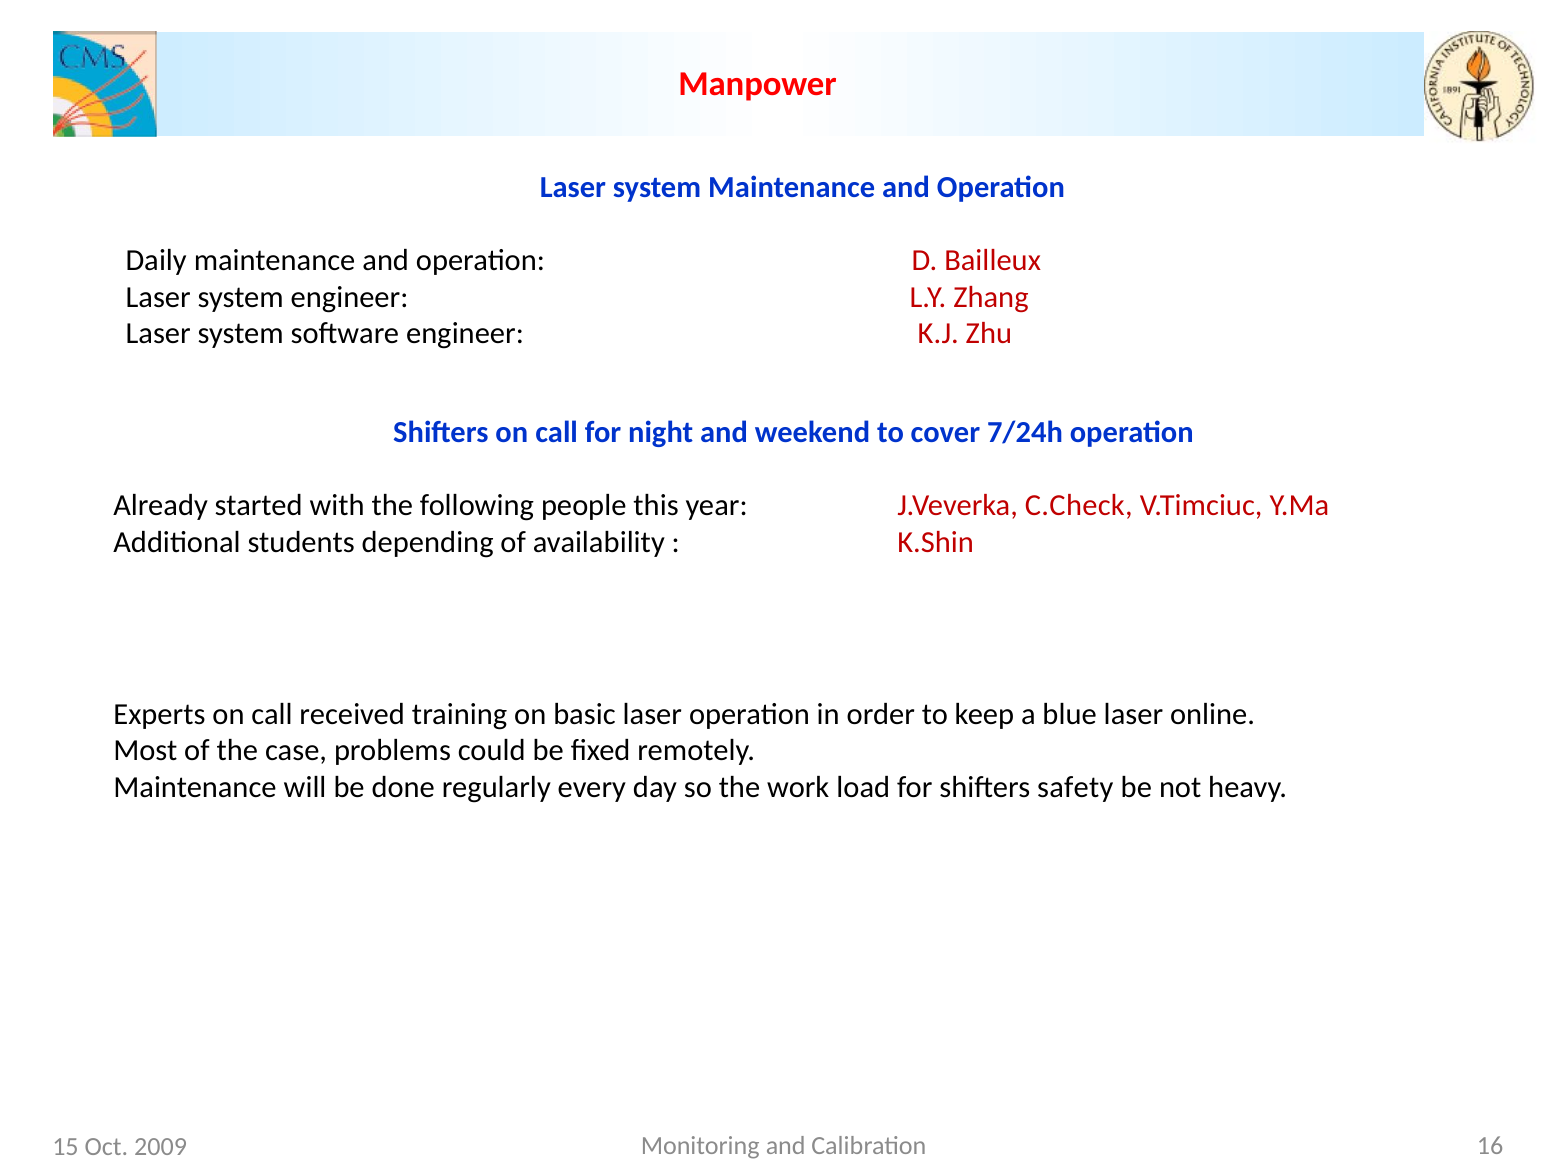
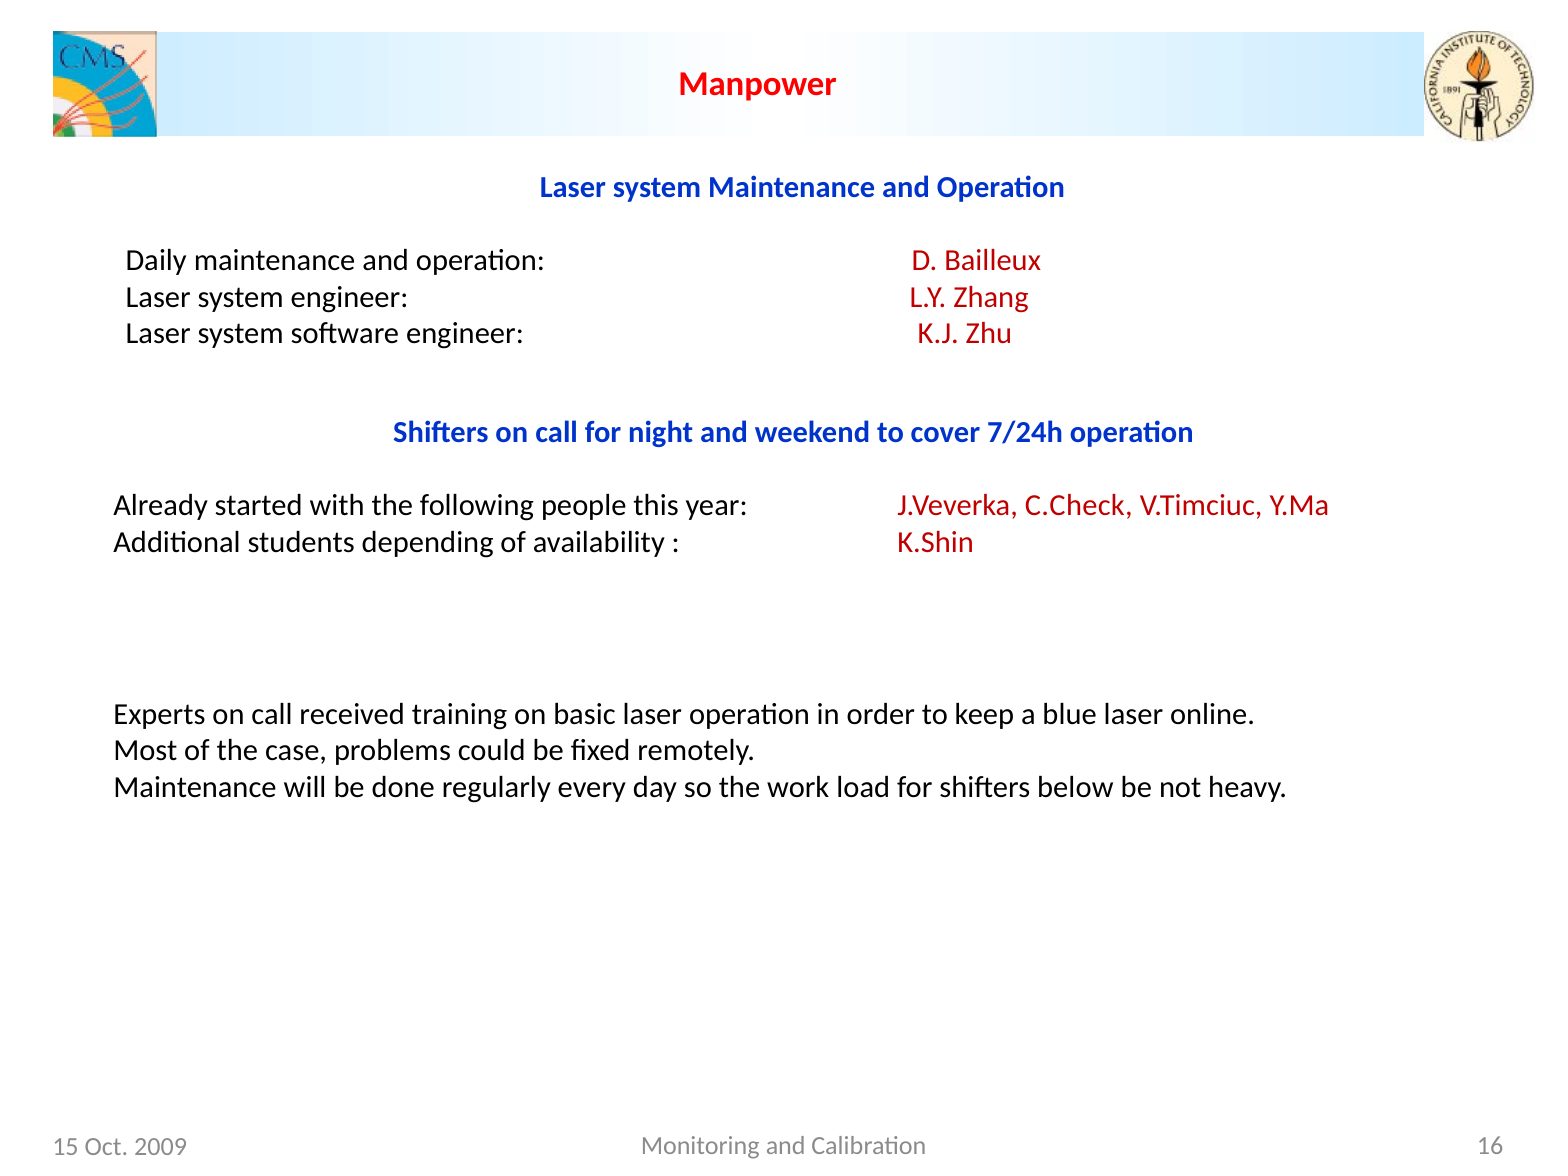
safety: safety -> below (1075, 787)
